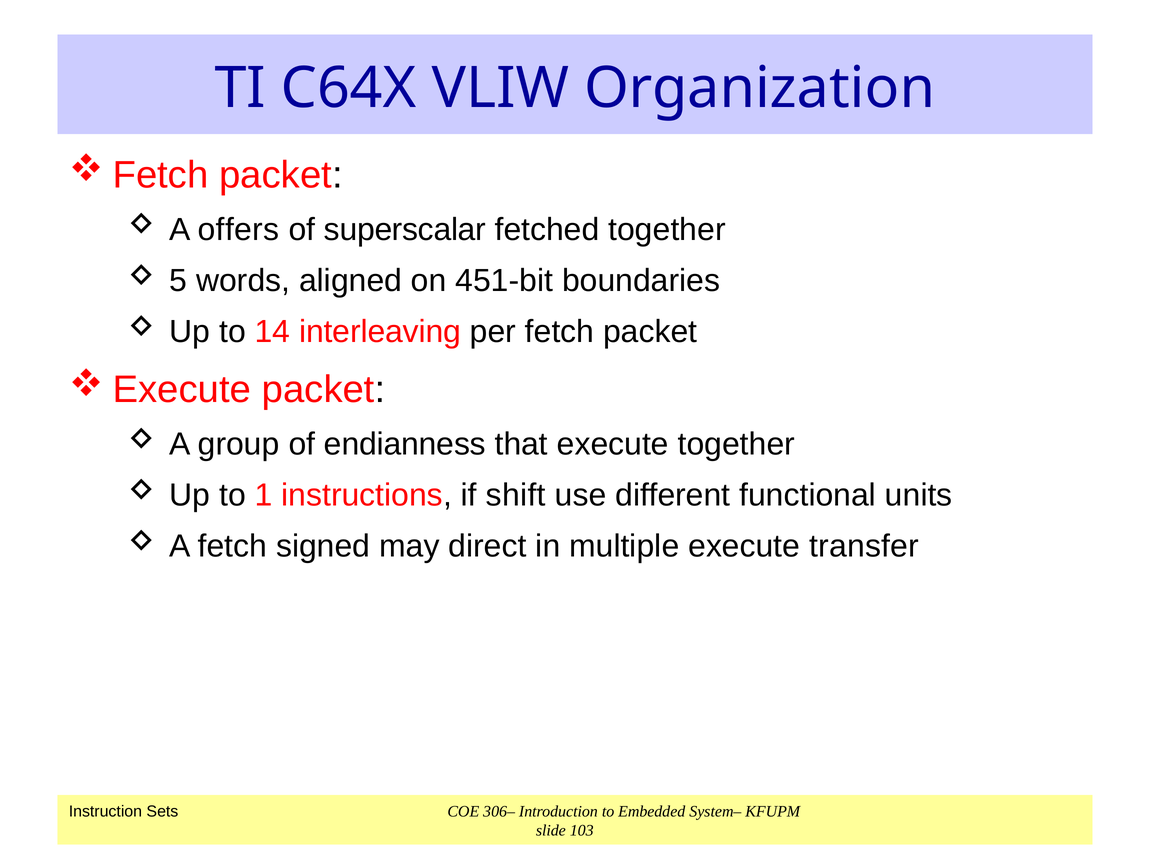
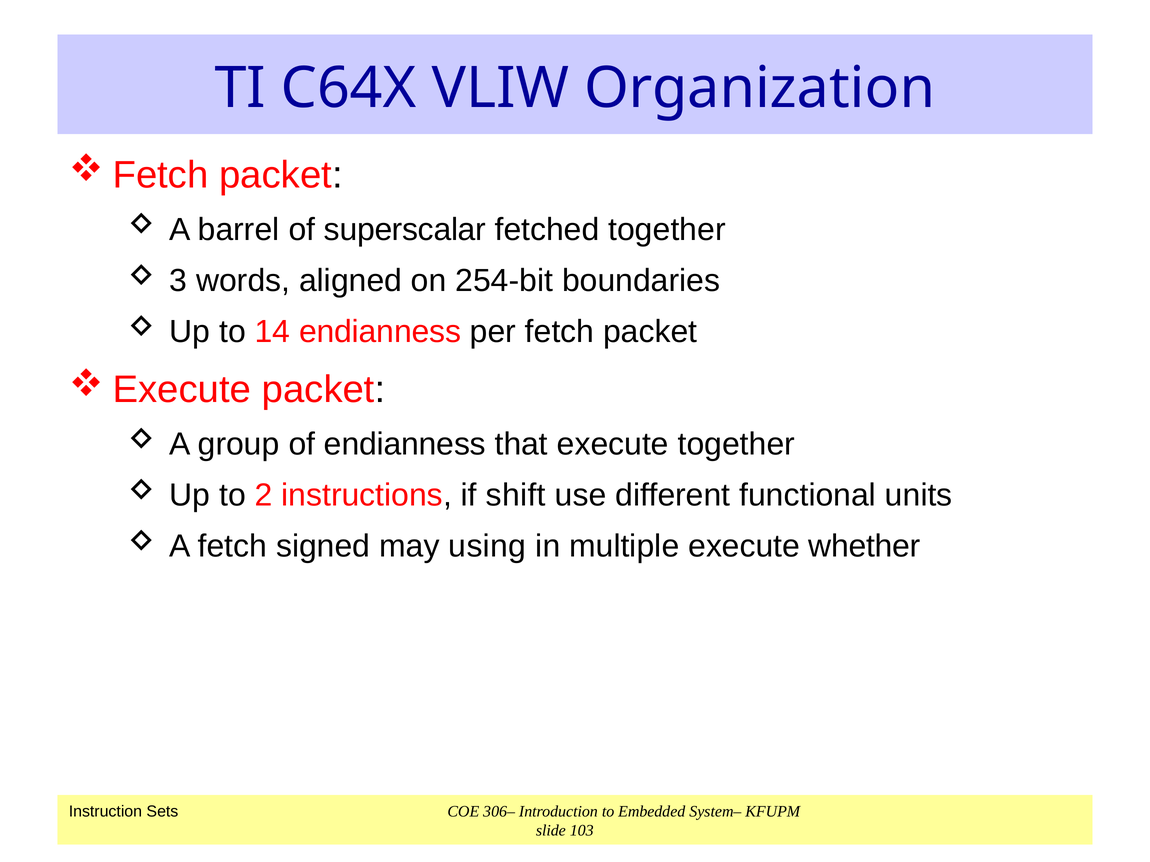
offers: offers -> barrel (239, 230)
5: 5 -> 3 (178, 281)
451-bit: 451-bit -> 254-bit (504, 281)
14 interleaving: interleaving -> endianness (380, 332)
1: 1 -> 2 (264, 495)
direct: direct -> using (487, 547)
transfer: transfer -> whether (864, 547)
